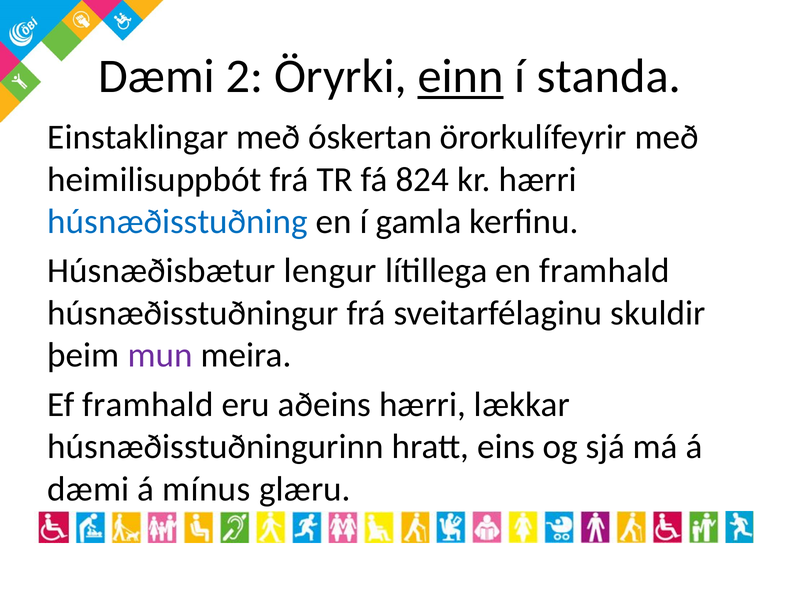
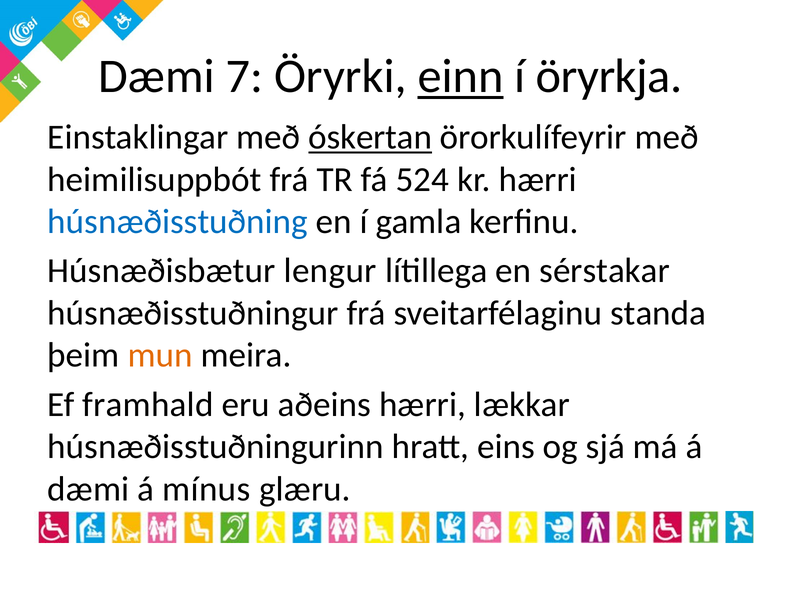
2: 2 -> 7 (244, 77)
standa: standa -> öryrkja (609, 77)
óskertan underline: none -> present (370, 137)
824: 824 -> 524 (422, 180)
en framhald: framhald -> sérstakar (605, 271)
skuldir: skuldir -> standa (658, 313)
mun colour: purple -> orange (160, 355)
